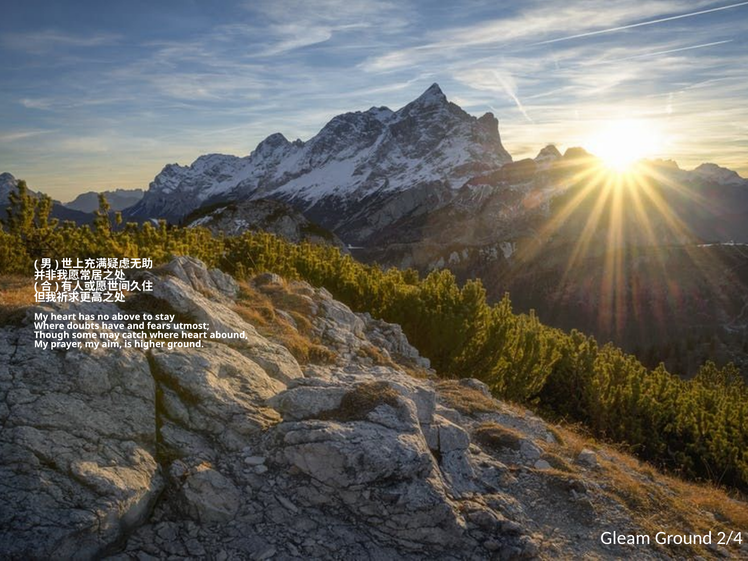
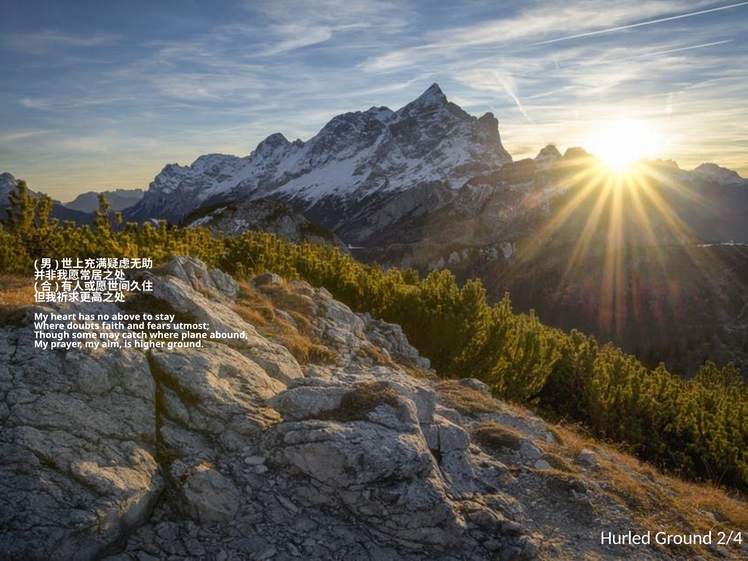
have: have -> faith (113, 326)
where heart: heart -> plane (194, 335)
Gleam: Gleam -> Hurled (626, 538)
